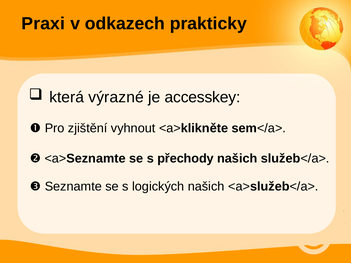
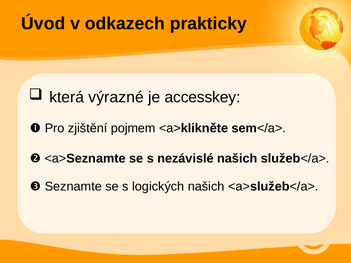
Praxi: Praxi -> Úvod (43, 24)
vyhnout: vyhnout -> pojmem (133, 128)
přechody: přechody -> nezávislé (185, 159)
